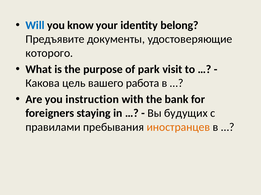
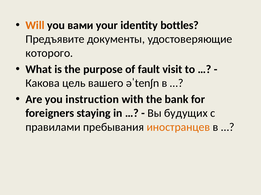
Will colour: blue -> orange (35, 25)
know: know -> вами (80, 25)
belong: belong -> bottles (180, 25)
park: park -> fault (149, 69)
работа: работа -> əˈtenʃn (143, 83)
